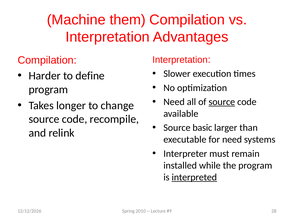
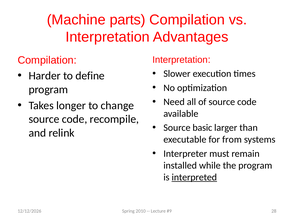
them: them -> parts (128, 20)
source underline: present -> none (222, 102)
for need: need -> from (232, 139)
